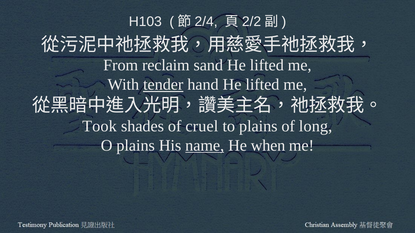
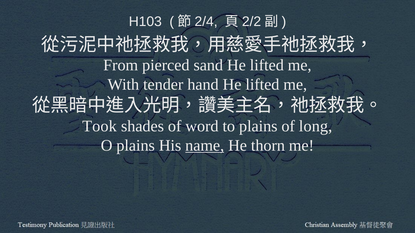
reclaim: reclaim -> pierced (166, 65)
tender underline: present -> none (163, 85)
cruel: cruel -> word (202, 126)
when: when -> thorn (268, 146)
